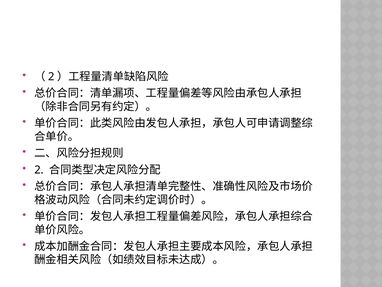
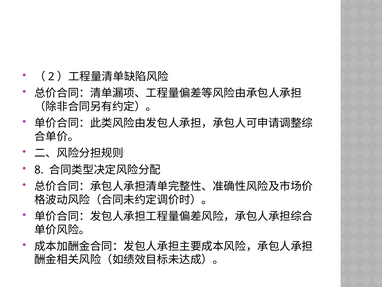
2: 2 -> 8 (39, 170)
